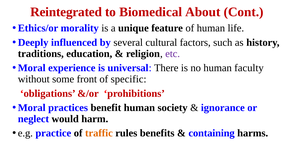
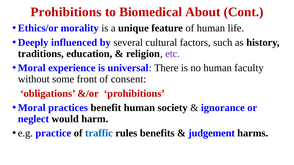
Reintegrated: Reintegrated -> Prohibitions (66, 12)
specific: specific -> consent (129, 79)
traffic colour: orange -> blue (99, 133)
containing: containing -> judgement (212, 133)
